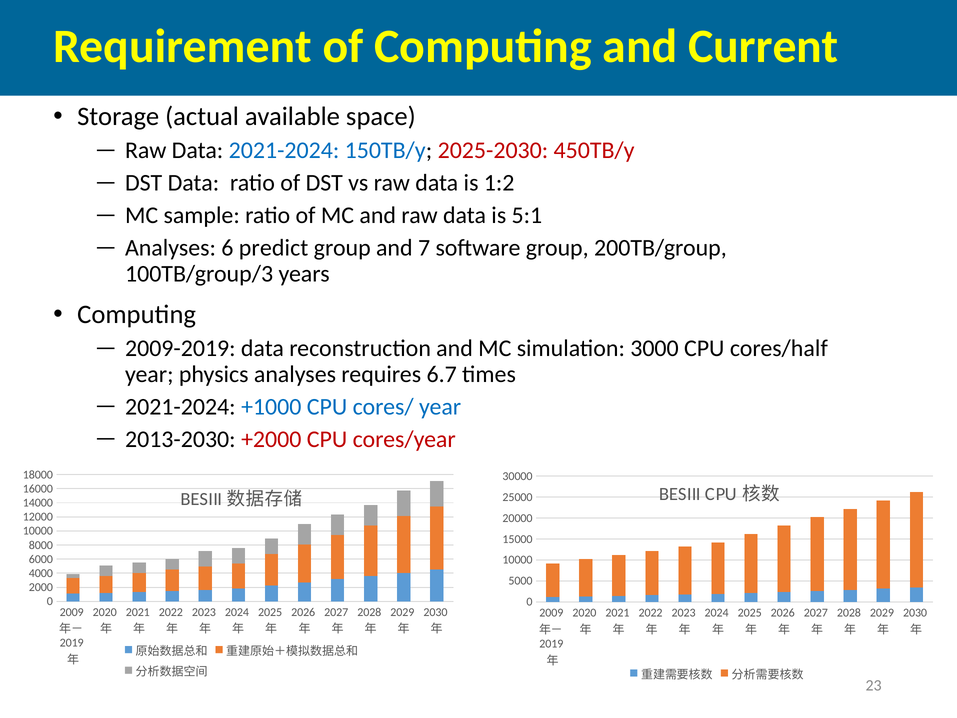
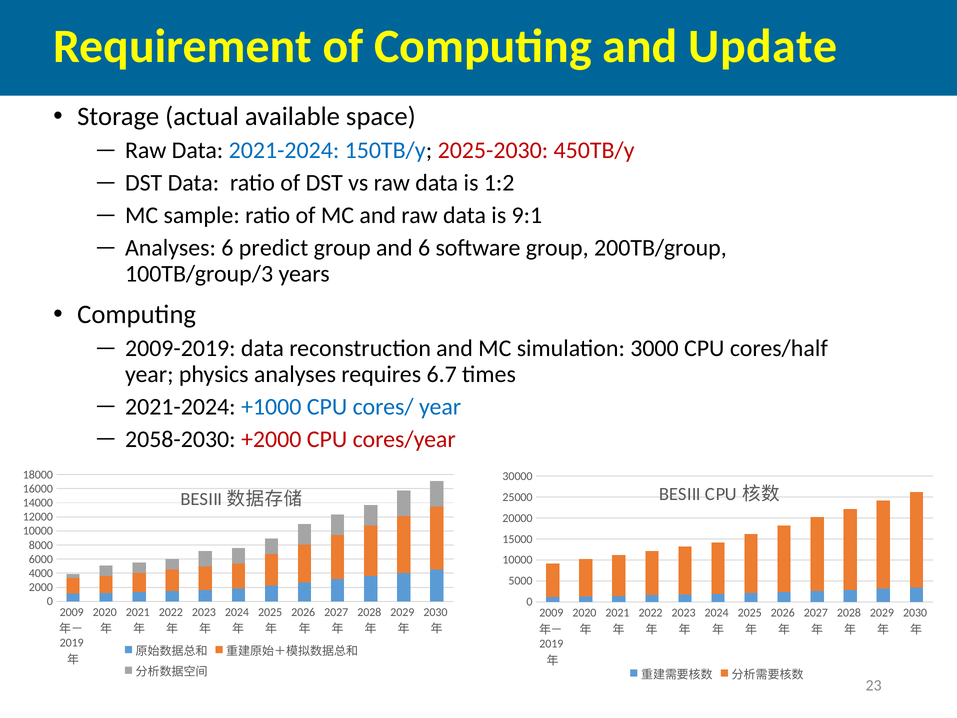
Current: Current -> Update (763, 47)
5:1: 5:1 -> 9:1 (527, 215)
and 7: 7 -> 6 (424, 248)
2013-2030: 2013-2030 -> 2058-2030 (180, 439)
